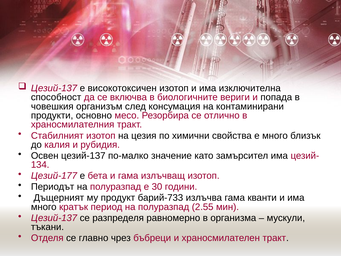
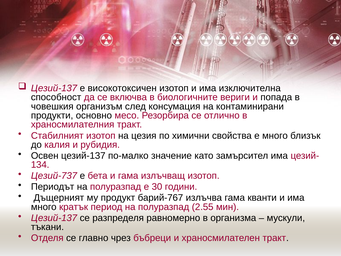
Цезий-177: Цезий-177 -> Цезий-737 (54, 176)
барий-733: барий-733 -> барий-767 (160, 198)
